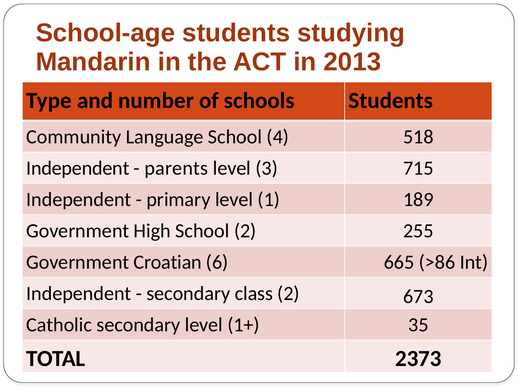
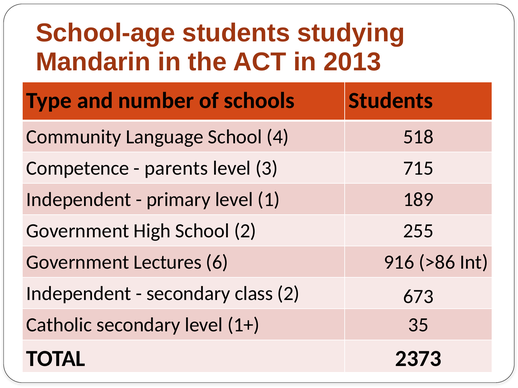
Independent: Independent -> Competence (78, 168)
Croatian: Croatian -> Lectures (168, 262)
665: 665 -> 916 (399, 262)
